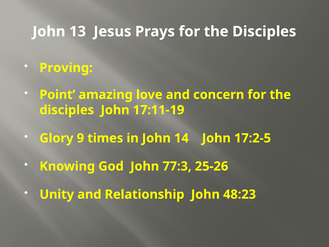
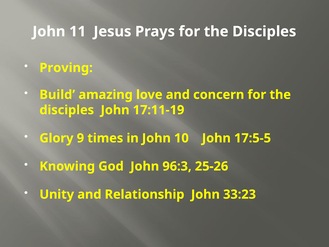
13: 13 -> 11 (78, 31)
Point: Point -> Build (57, 95)
14: 14 -> 10 (181, 138)
17:2-5: 17:2-5 -> 17:5-5 (253, 138)
77:3: 77:3 -> 96:3 (177, 166)
48:23: 48:23 -> 33:23 (240, 194)
